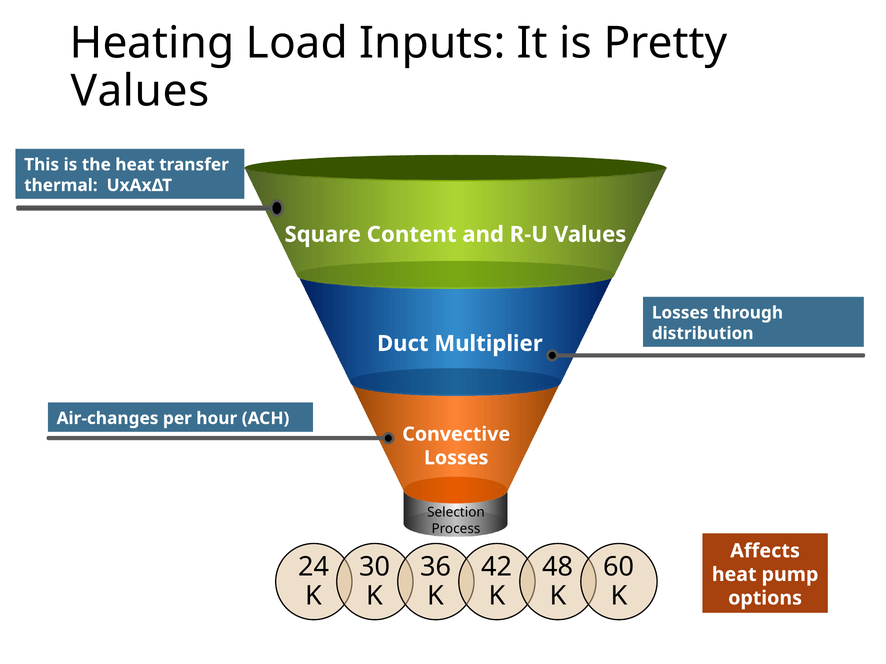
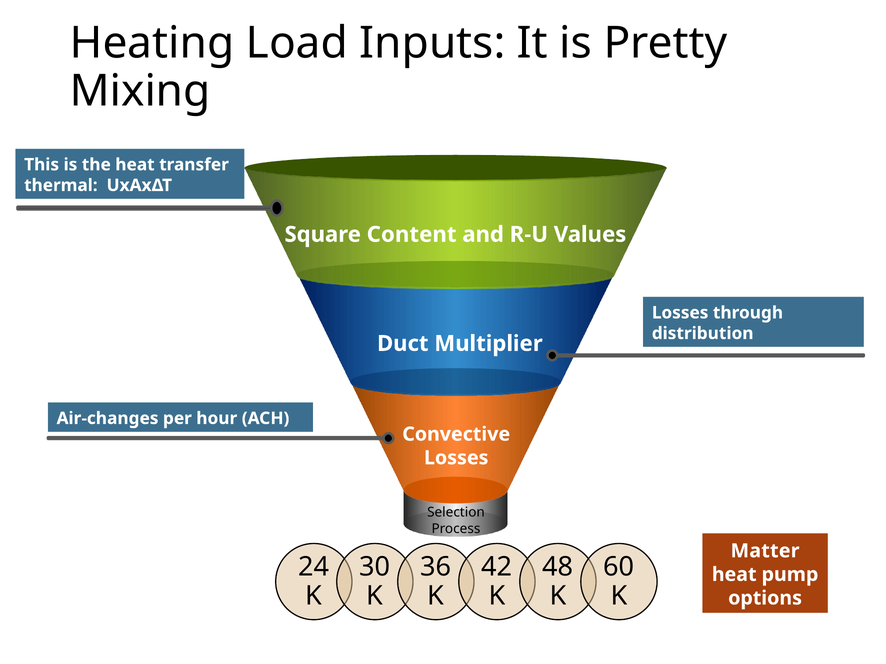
Values: Values -> Mixing (140, 91)
Affects: Affects -> Matter (765, 551)
